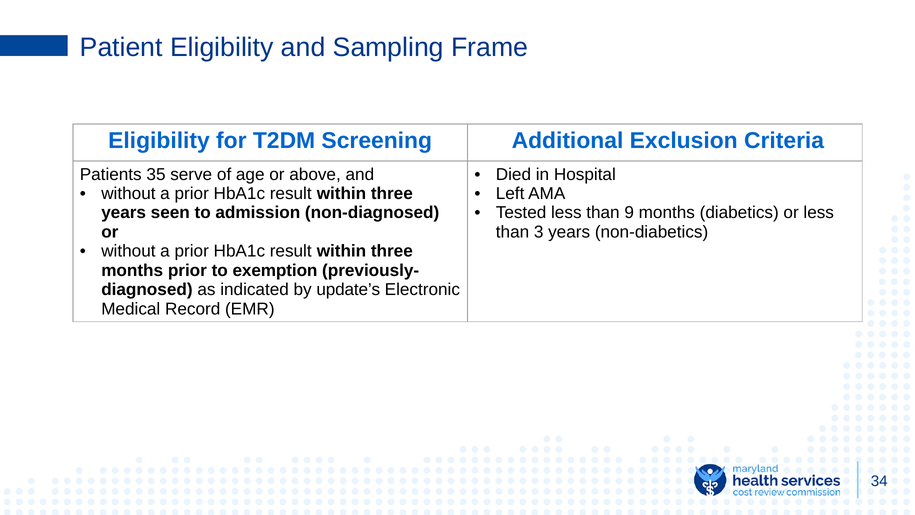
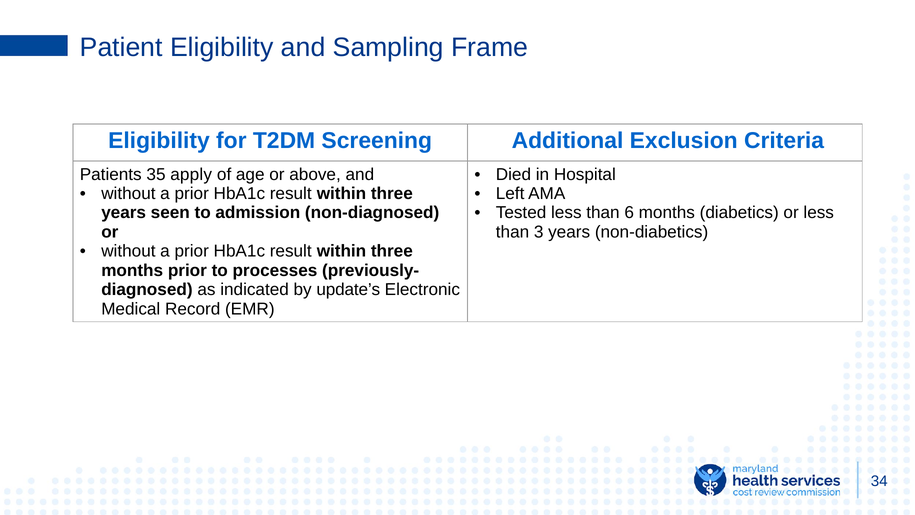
serve: serve -> apply (191, 174)
9: 9 -> 6 (629, 213)
exemption: exemption -> processes (275, 270)
